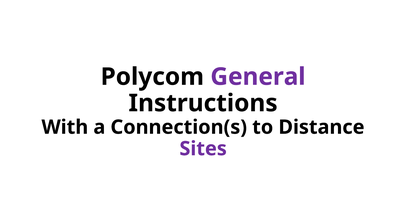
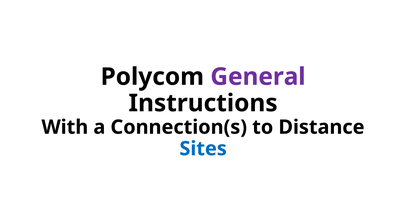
Sites colour: purple -> blue (203, 149)
